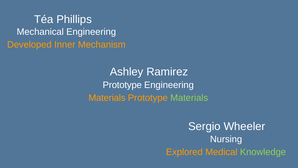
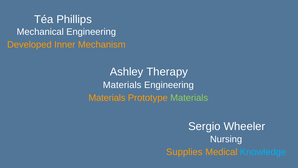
Ramirez: Ramirez -> Therapy (167, 72)
Prototype: Prototype -> Materials (122, 85)
Explored: Explored -> Supplies (184, 152)
Knowledge colour: light green -> light blue (263, 152)
